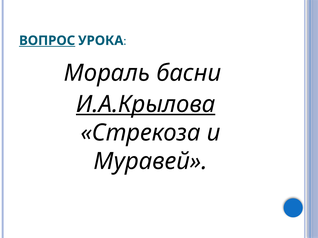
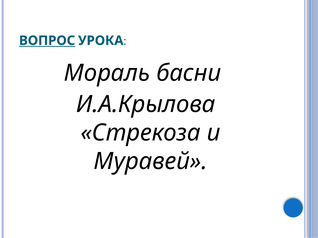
И.А.Крылова underline: present -> none (146, 104)
